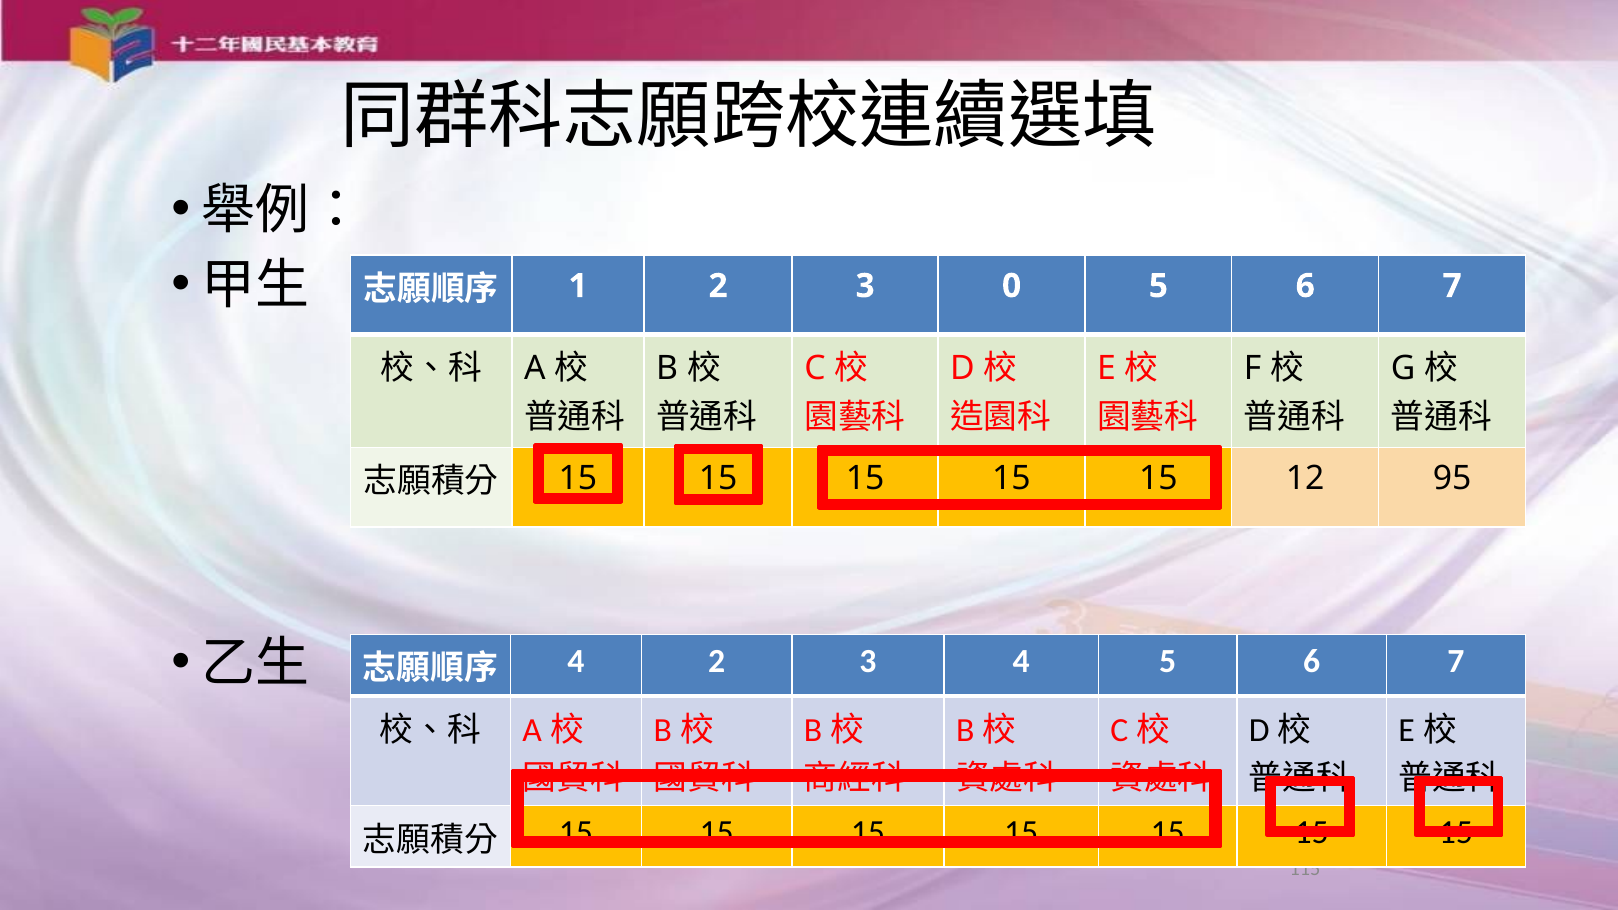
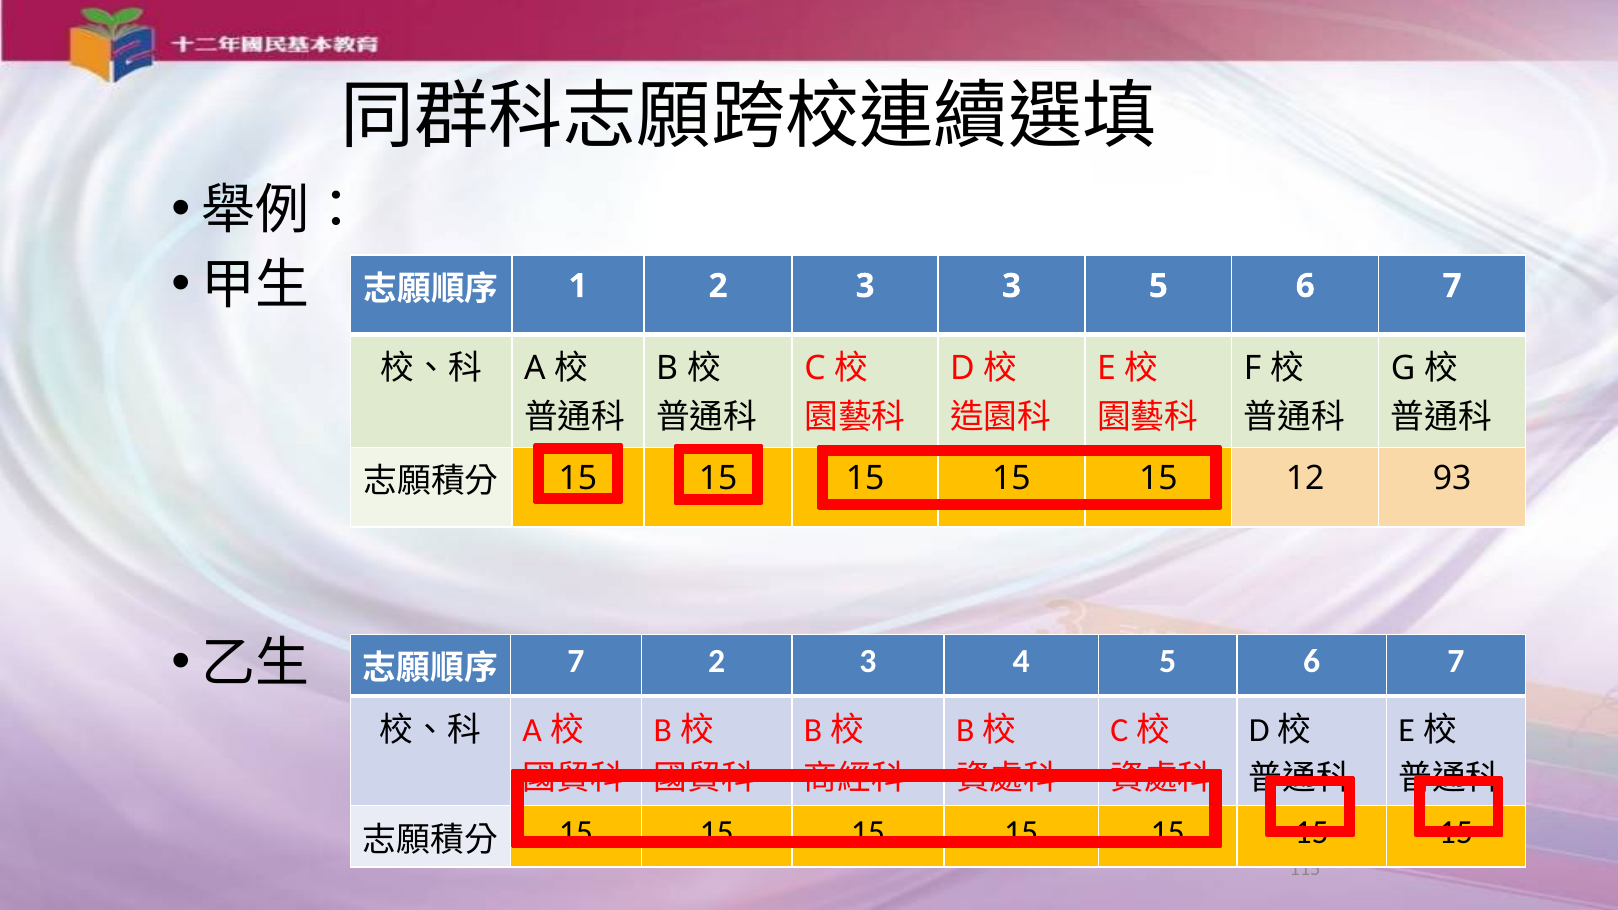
3 0: 0 -> 3 (1012, 286)
95: 95 -> 93 (1452, 478)
4: 4 -> 7 (576, 662)
